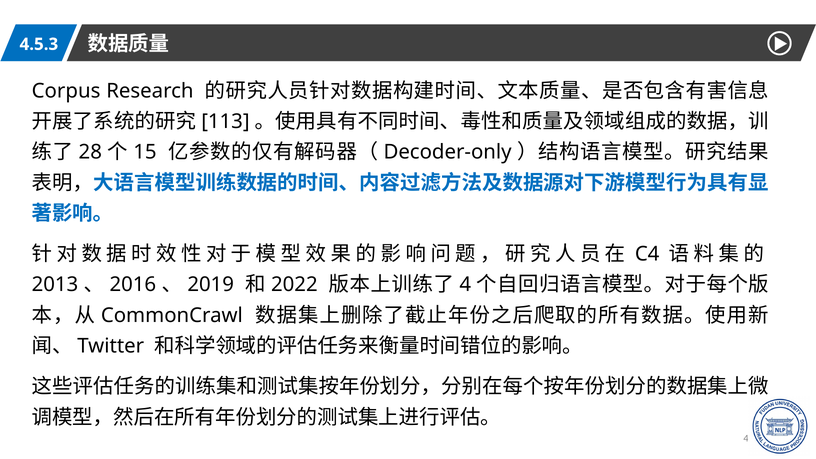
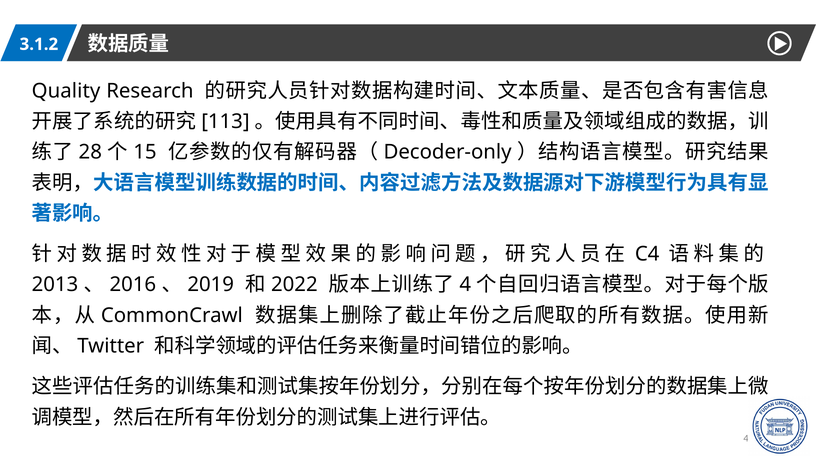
4.5.3: 4.5.3 -> 3.1.2 (39, 44)
Corpus: Corpus -> Quality (66, 91)
